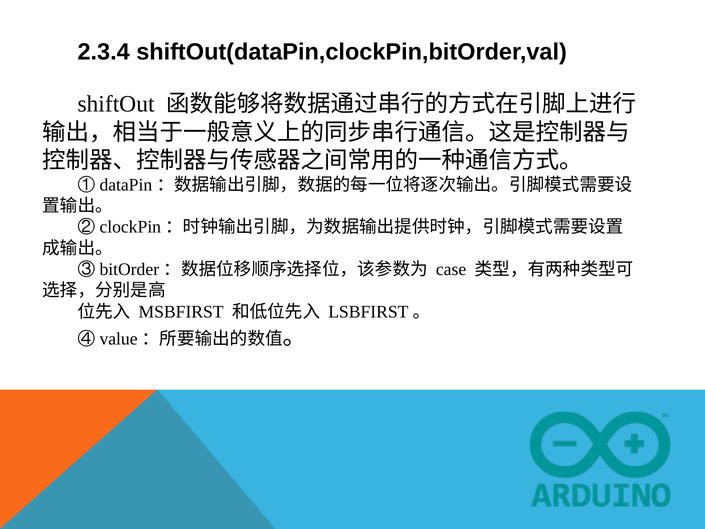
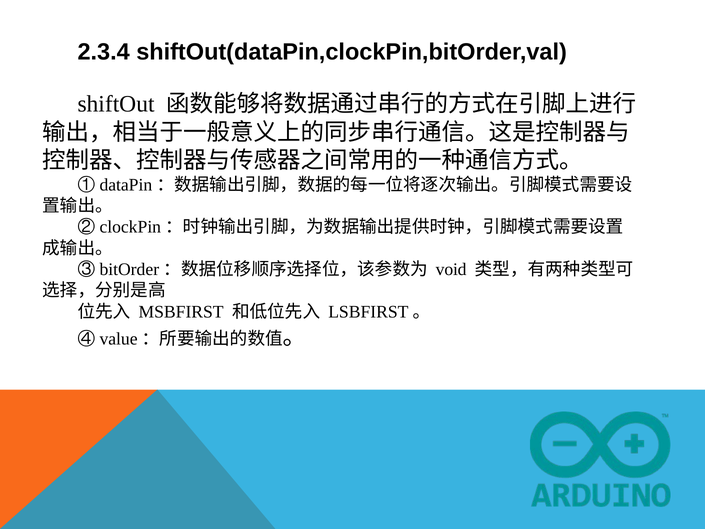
case: case -> void (451, 269)
